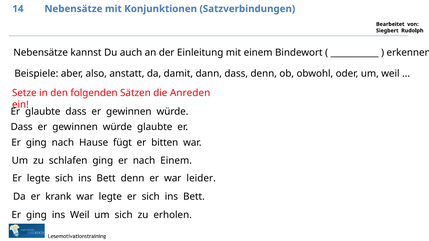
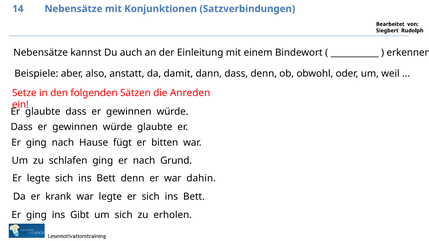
nach Einem: Einem -> Grund (176, 161)
leider: leider -> dahin (201, 179)
ins Weil: Weil -> Gibt (80, 215)
